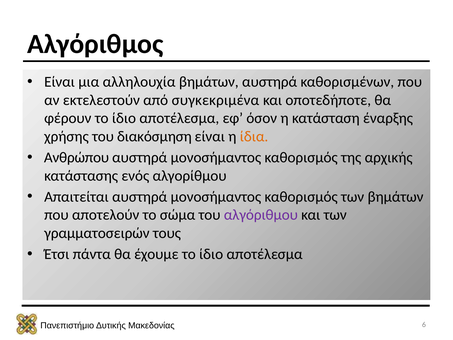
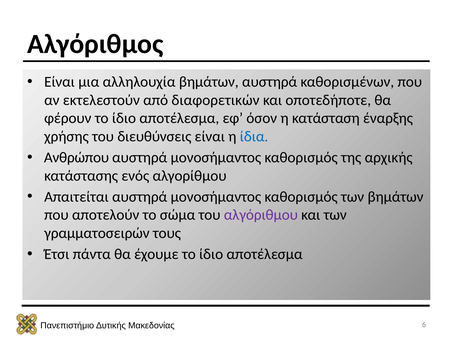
συγκεκριμένα: συγκεκριμένα -> διαφορετικών (215, 100)
διακόσμηση: διακόσμηση -> διευθύνσεις (154, 136)
ίδια colour: orange -> blue (254, 136)
